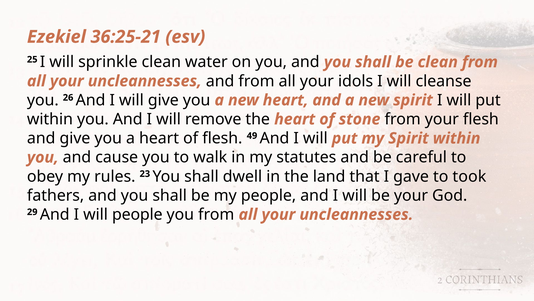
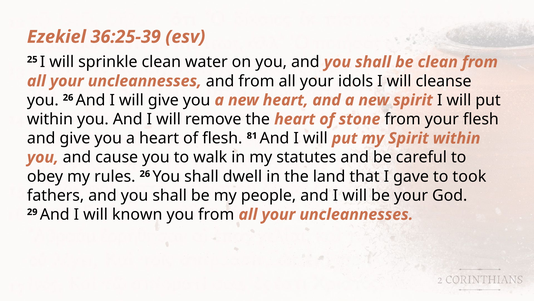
36:25-21: 36:25-21 -> 36:25-39 (126, 37)
49: 49 -> 81 (252, 135)
rules 23: 23 -> 26 (145, 174)
will people: people -> known (137, 214)
